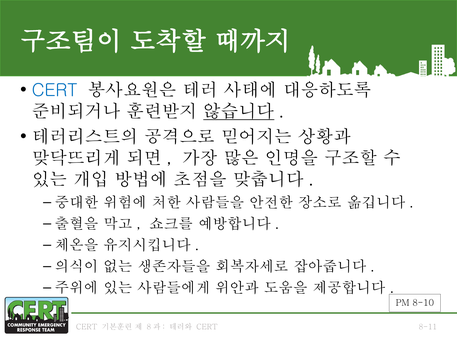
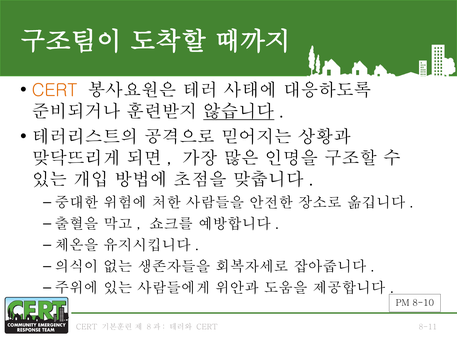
CERT colour: blue -> orange (55, 90)
